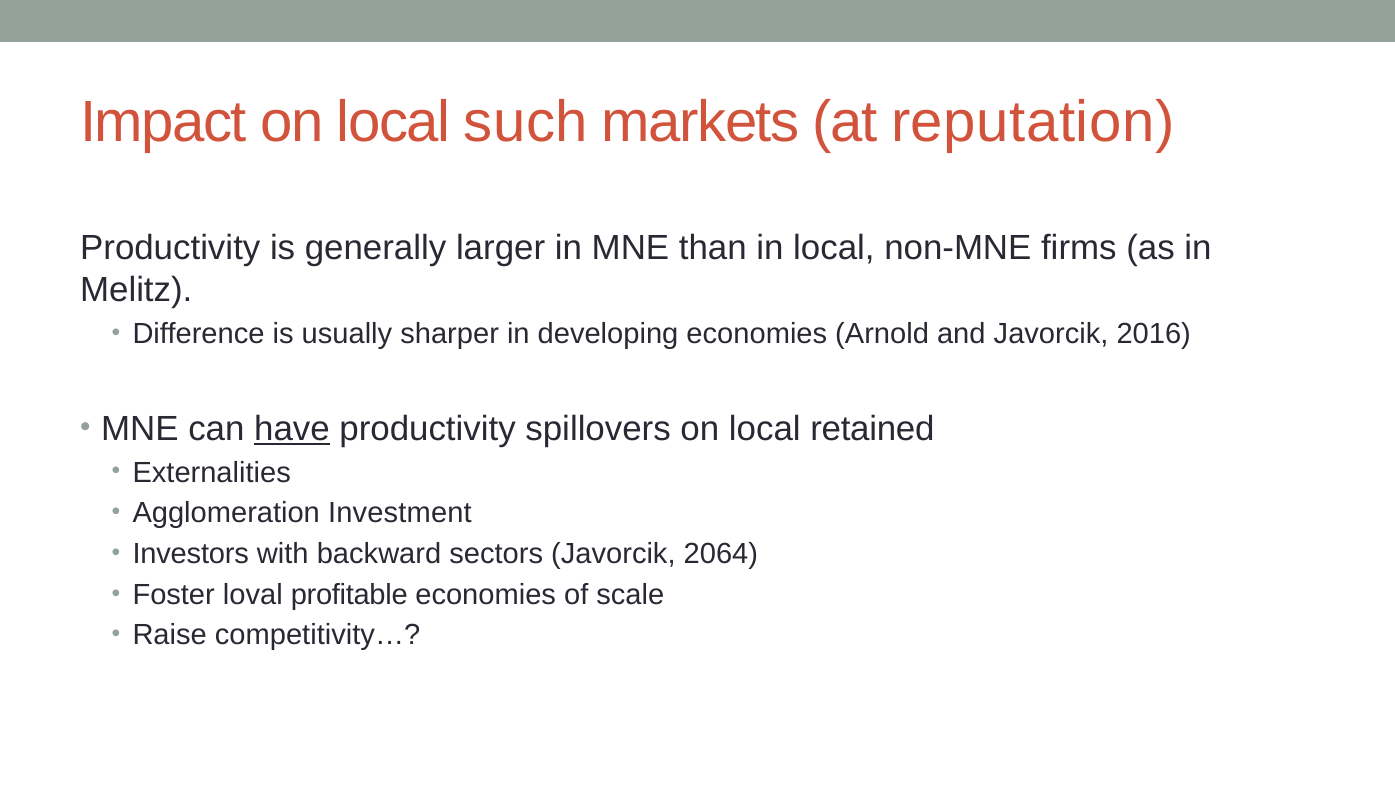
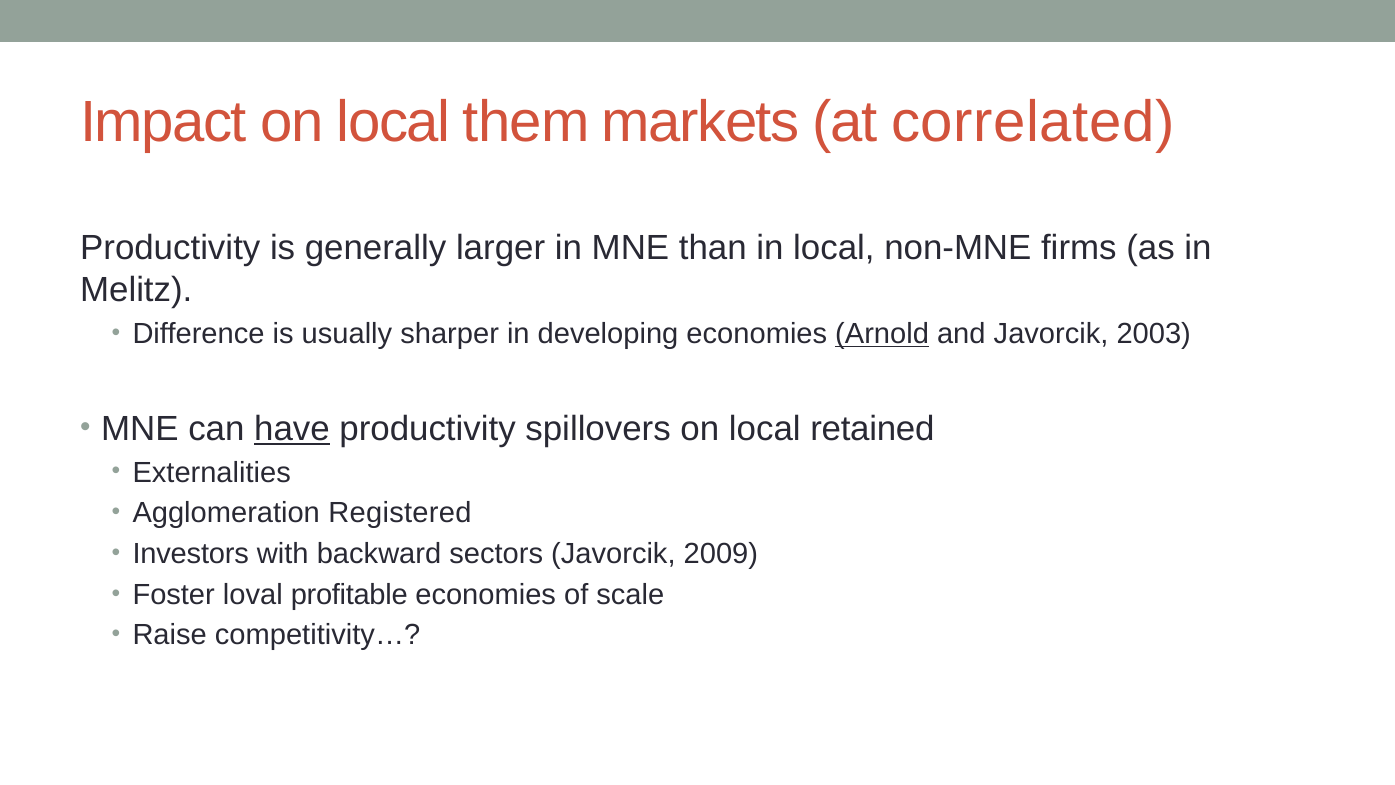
such: such -> them (526, 122)
reputation: reputation -> correlated (1033, 122)
Arnold underline: none -> present (882, 334)
2016: 2016 -> 2003 (1154, 334)
Investment: Investment -> Registered (400, 513)
2064: 2064 -> 2009 (721, 554)
